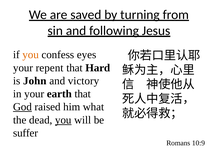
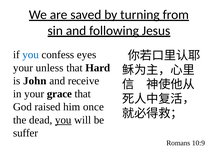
you colour: orange -> blue (31, 55)
repent: repent -> unless (50, 68)
victory: victory -> receive (84, 81)
earth: earth -> grace (59, 94)
God underline: present -> none (22, 107)
what: what -> once (93, 107)
